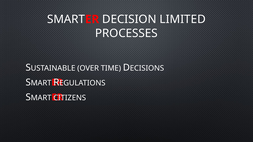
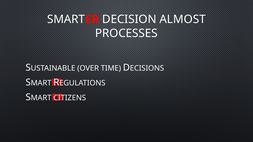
LIMITED: LIMITED -> ALMOST (183, 19)
